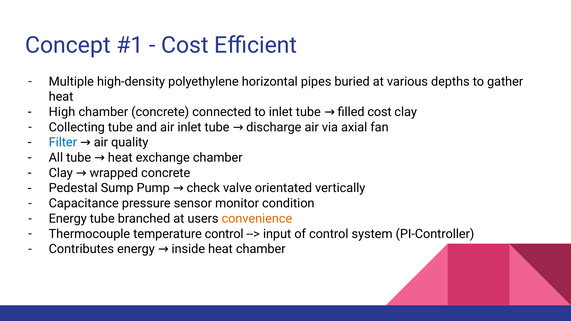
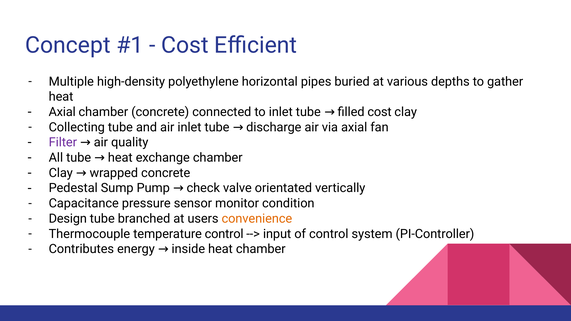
High: High -> Axial (62, 112)
Filter colour: blue -> purple (63, 143)
Energy: Energy -> Design (68, 219)
